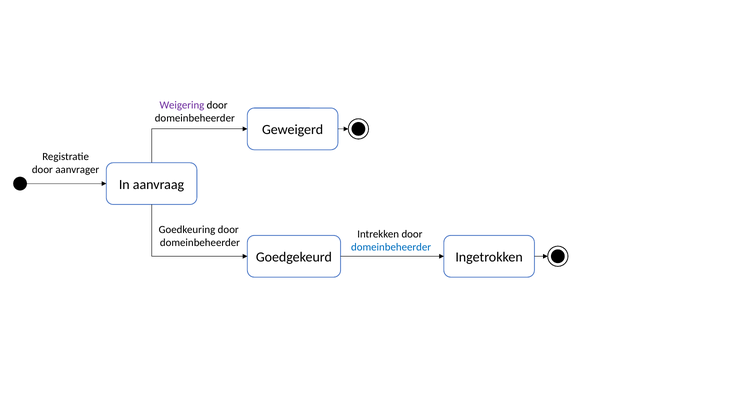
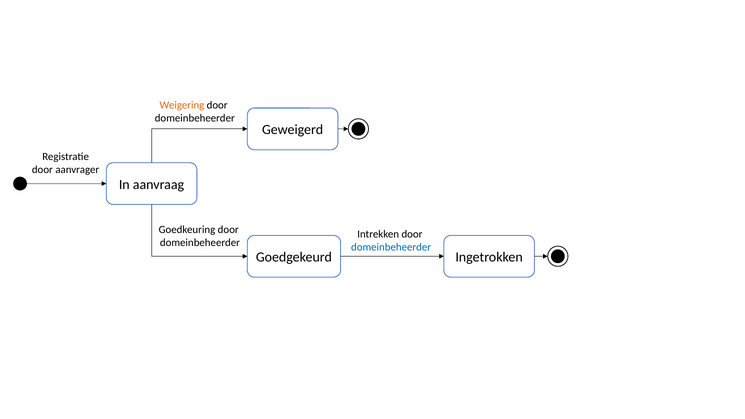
Weigering colour: purple -> orange (182, 105)
